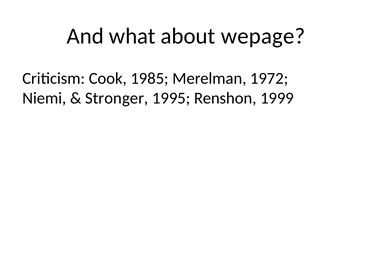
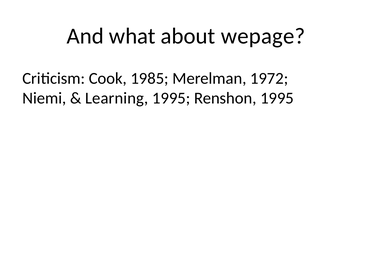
Stronger: Stronger -> Learning (117, 98)
Renshon 1999: 1999 -> 1995 (277, 98)
